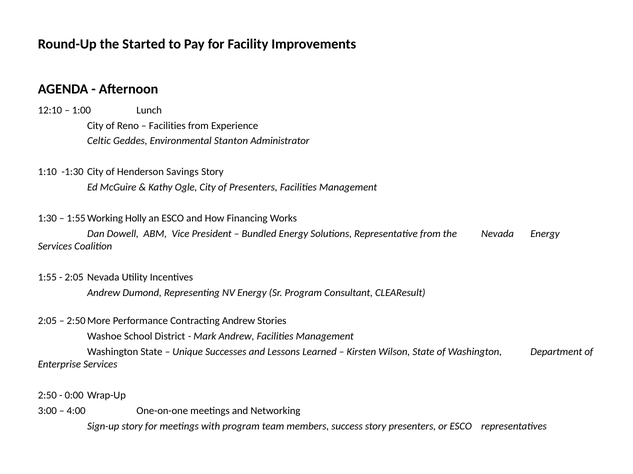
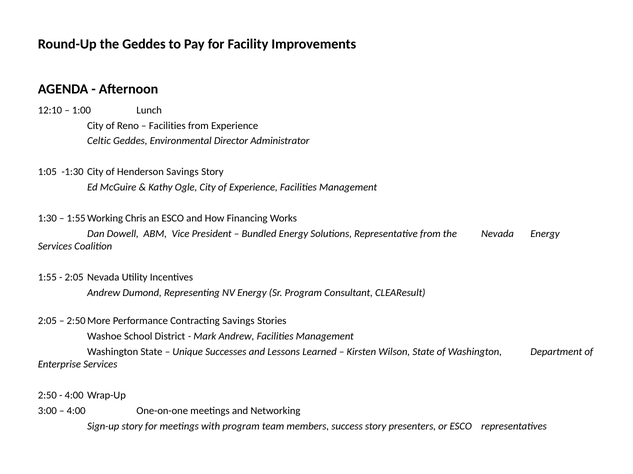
the Started: Started -> Geddes (144, 44)
Stanton: Stanton -> Director (231, 141)
1:10: 1:10 -> 1:05 (47, 172)
of Presenters: Presenters -> Experience (253, 188)
Holly: Holly -> Chris (136, 219)
Contracting Andrew: Andrew -> Savings (238, 321)
0:00: 0:00 -> 4:00 (74, 396)
